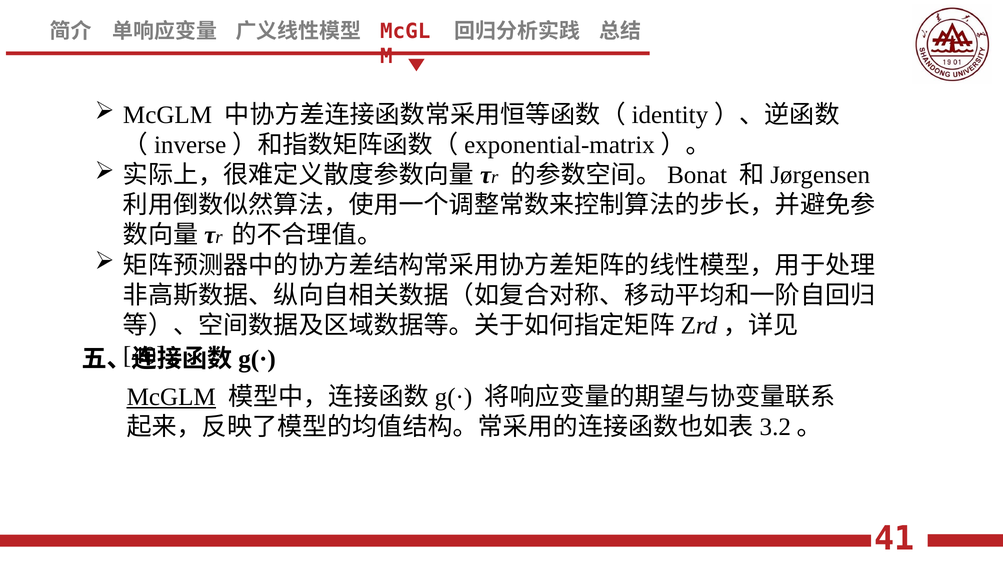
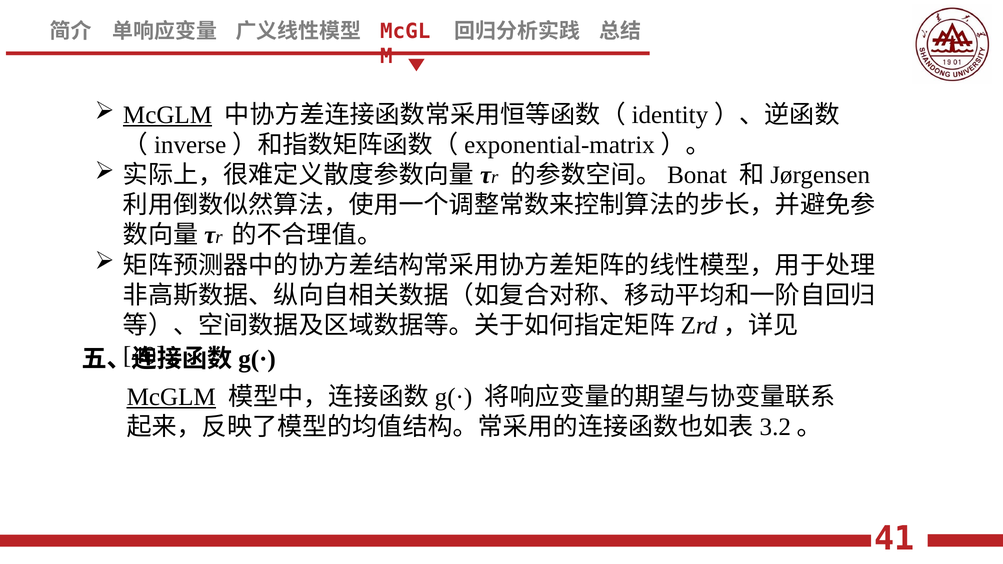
McGLM underline: none -> present (168, 115)
